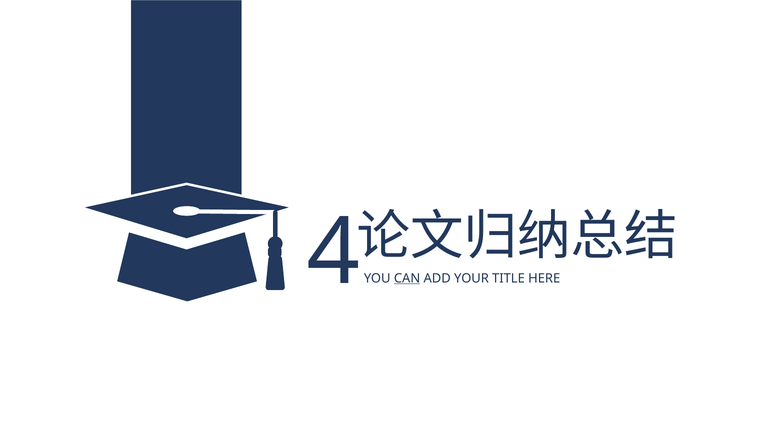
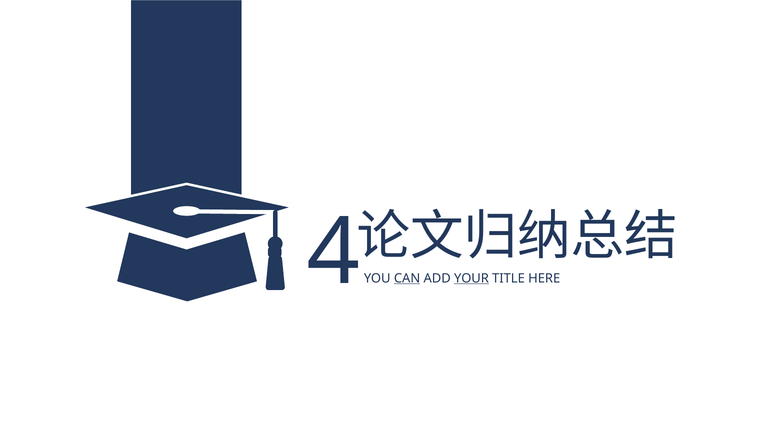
YOUR underline: none -> present (471, 278)
